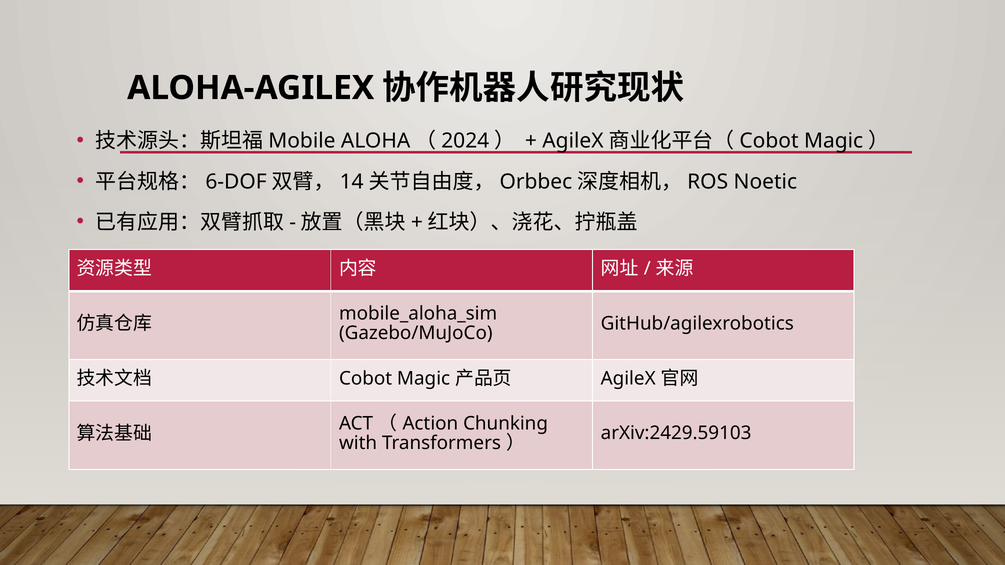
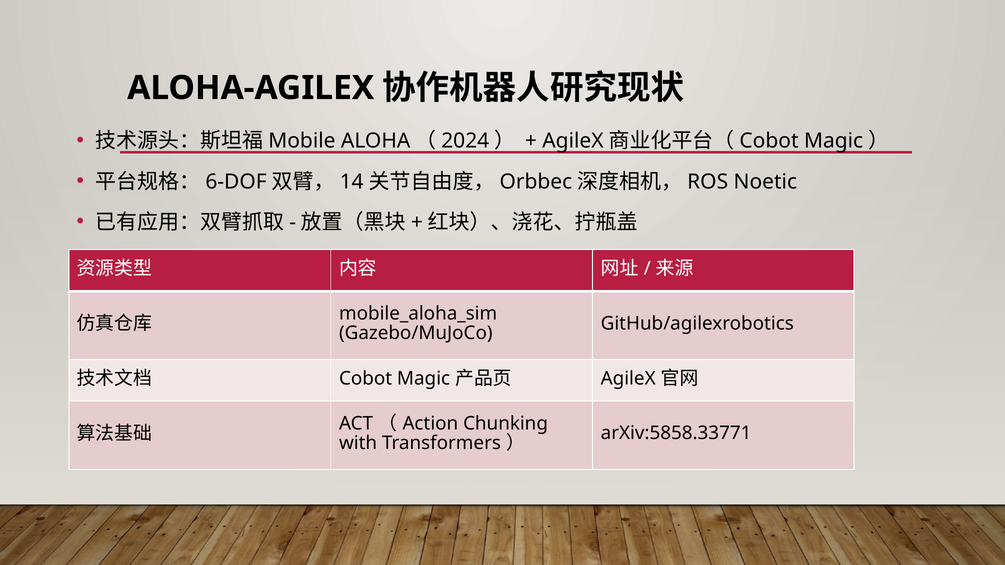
arXiv:2429.59103: arXiv:2429.59103 -> arXiv:5858.33771 (676, 434)
